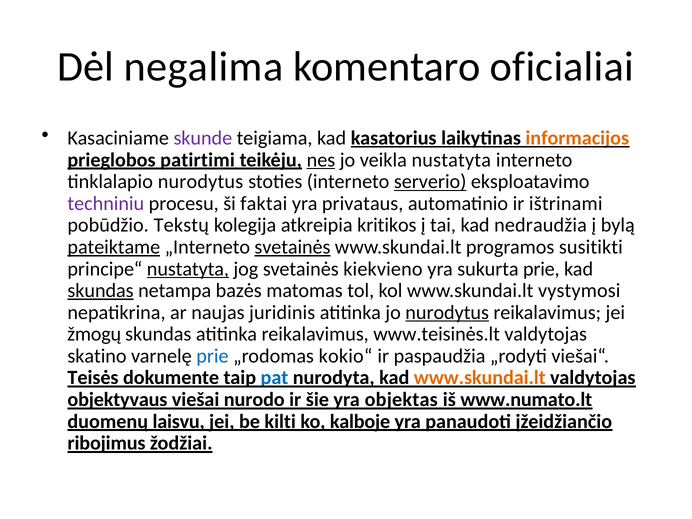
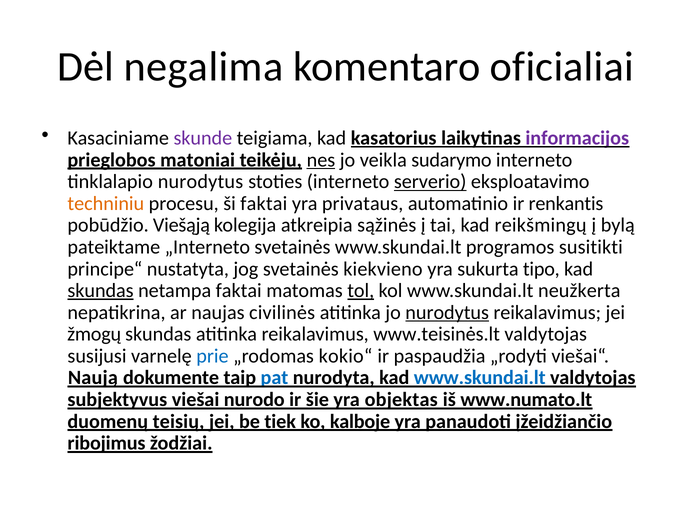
informacijos colour: orange -> purple (577, 138)
patirtimi: patirtimi -> matoniai (198, 160)
veikla nustatyta: nustatyta -> sudarymo (451, 160)
techniniu colour: purple -> orange (106, 203)
ištrinami: ištrinami -> renkantis (566, 203)
Tekstų: Tekstų -> Viešąją (181, 225)
kritikos: kritikos -> sąžinės (387, 225)
nedraudžia: nedraudžia -> reikšmingų (541, 225)
pateiktame underline: present -> none (114, 247)
svetainės underline: present -> none (292, 247)
nustatyta underline: present -> none (188, 269)
sukurta prie: prie -> tipo (541, 269)
netampa bazės: bazės -> faktai (239, 291)
tol underline: none -> present (361, 291)
vystymosi: vystymosi -> neužkerta (579, 291)
juridinis: juridinis -> civilinės (282, 312)
skatino: skatino -> susijusi (97, 356)
Teisės: Teisės -> Naują (93, 378)
www.skundai.lt colour: orange -> blue (480, 378)
objektyvaus: objektyvaus -> subjektyvus (117, 400)
laisvu: laisvu -> teisių (179, 421)
kilti: kilti -> tiek (280, 421)
